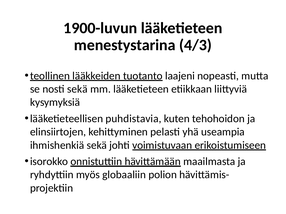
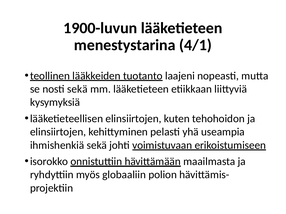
4/3: 4/3 -> 4/1 (196, 45)
lääketieteellisen puhdistavia: puhdistavia -> elinsiirtojen (134, 119)
